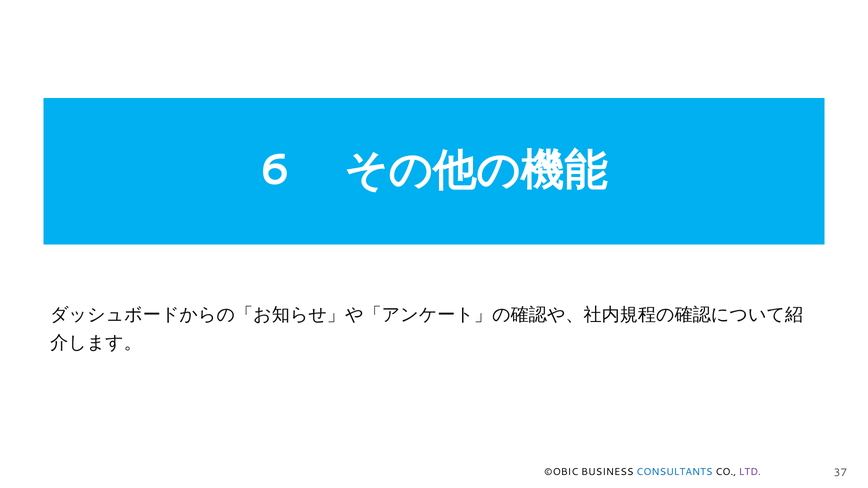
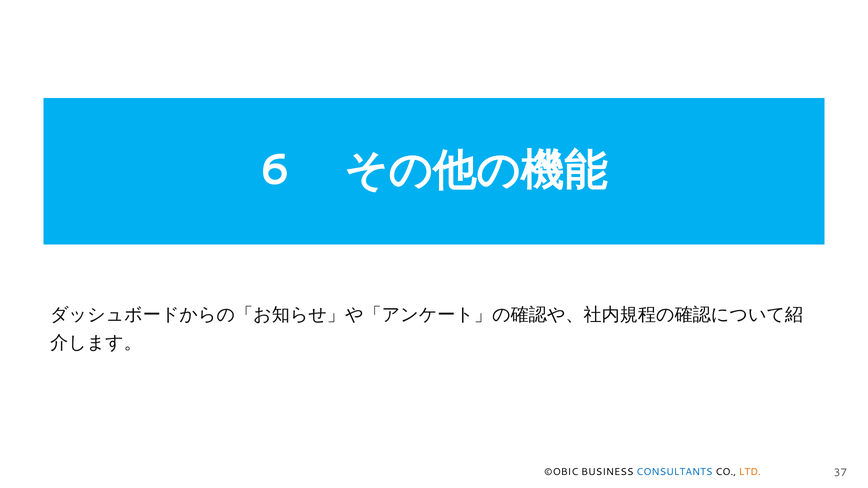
LTD colour: purple -> orange (750, 472)
